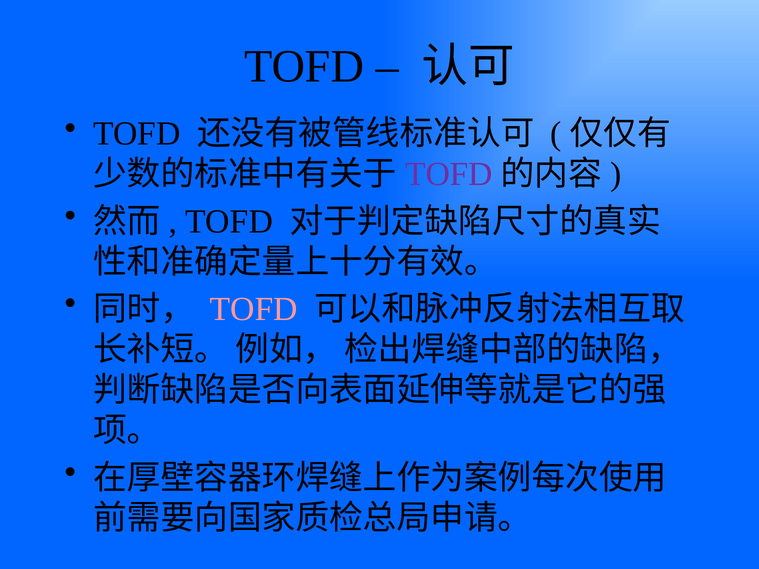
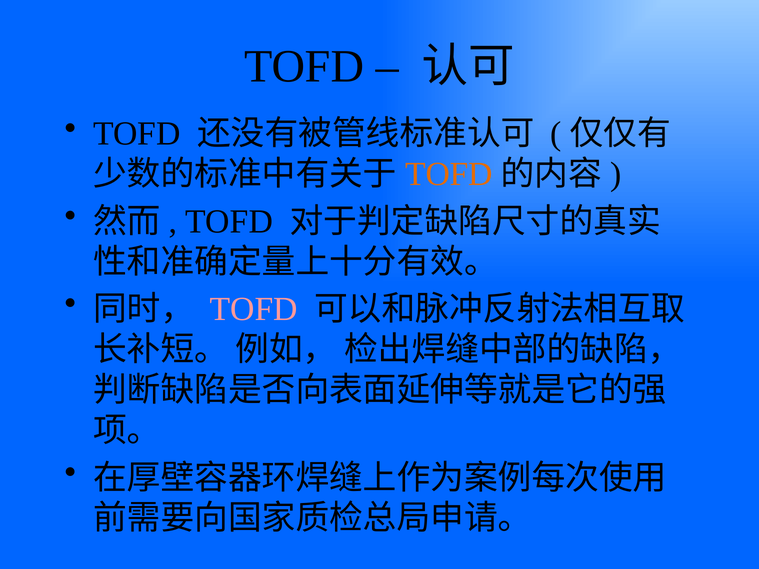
TOFD colour: purple -> orange (449, 174)
